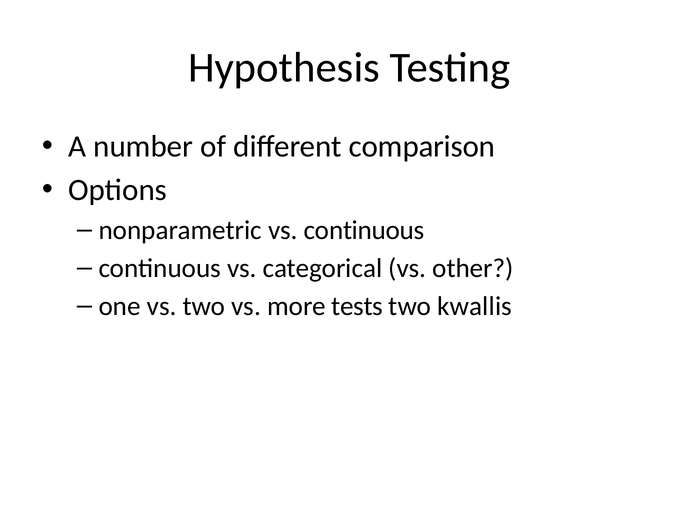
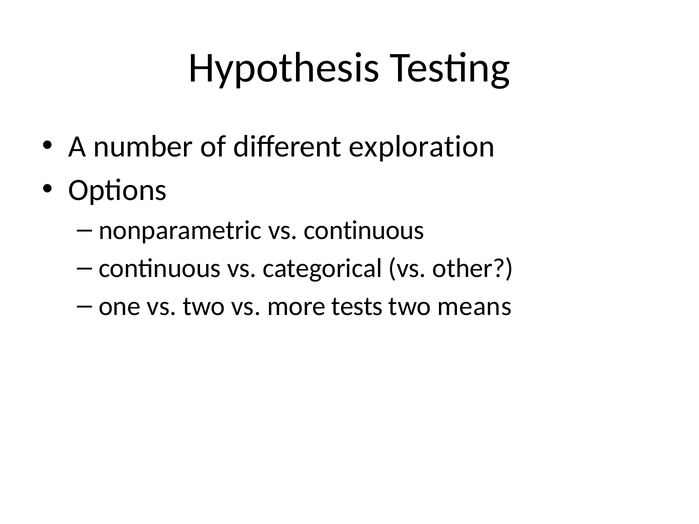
comparison: comparison -> exploration (422, 147)
kwallis: kwallis -> means (475, 306)
